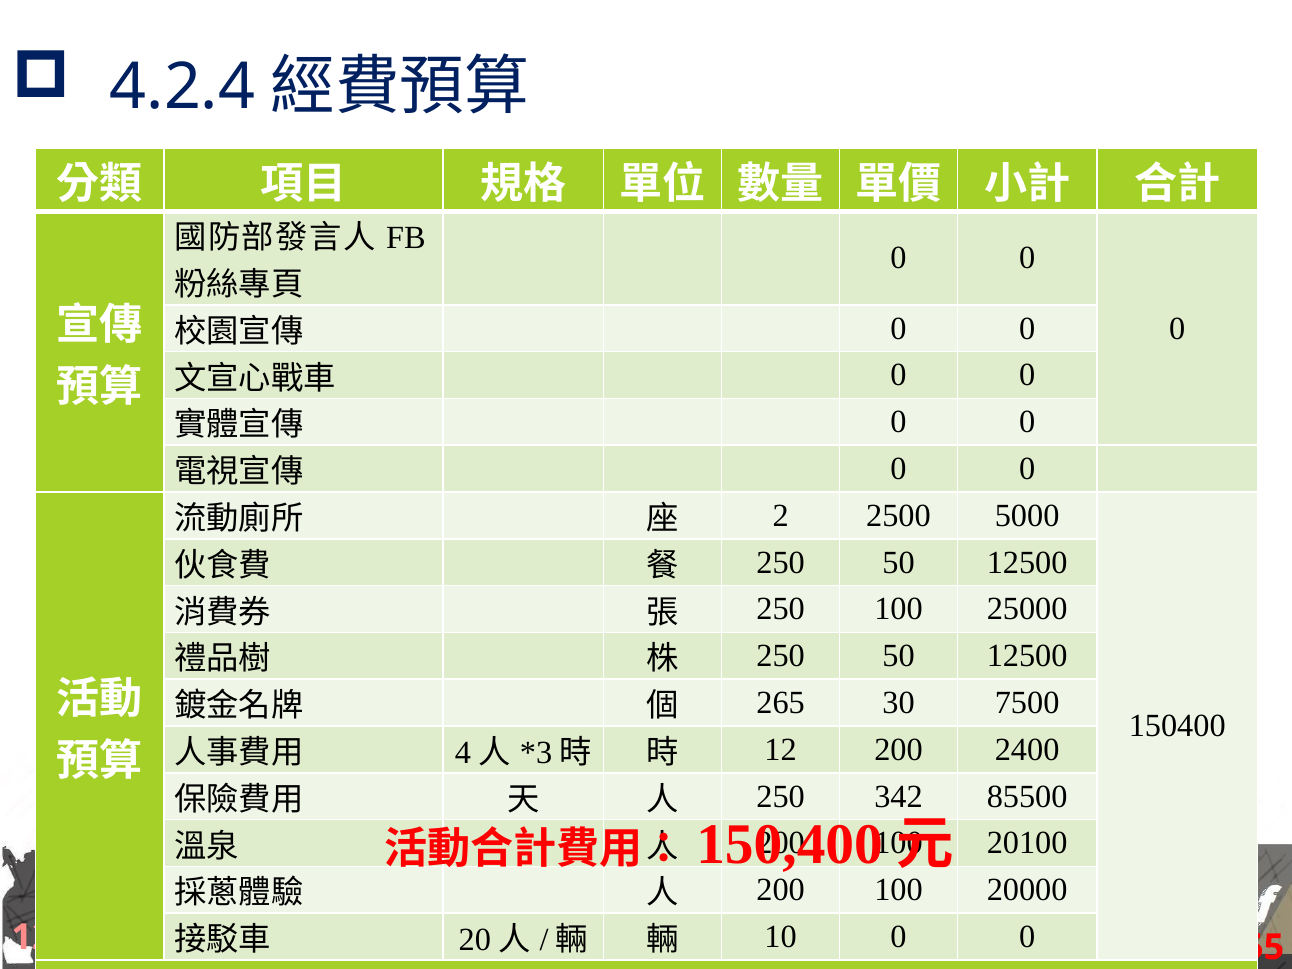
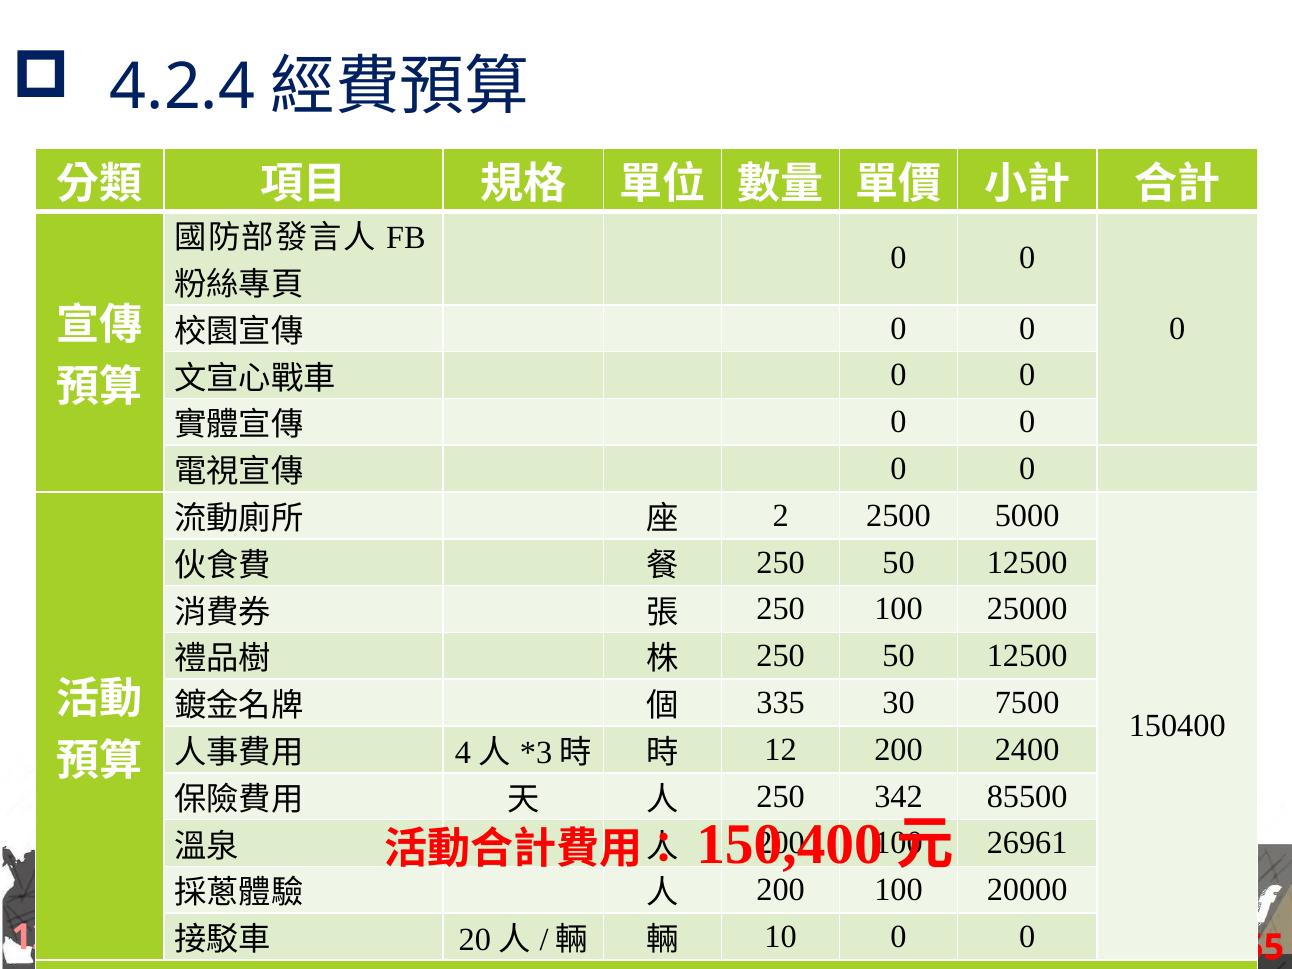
265: 265 -> 335 (781, 703)
20100: 20100 -> 26961 (1027, 843)
